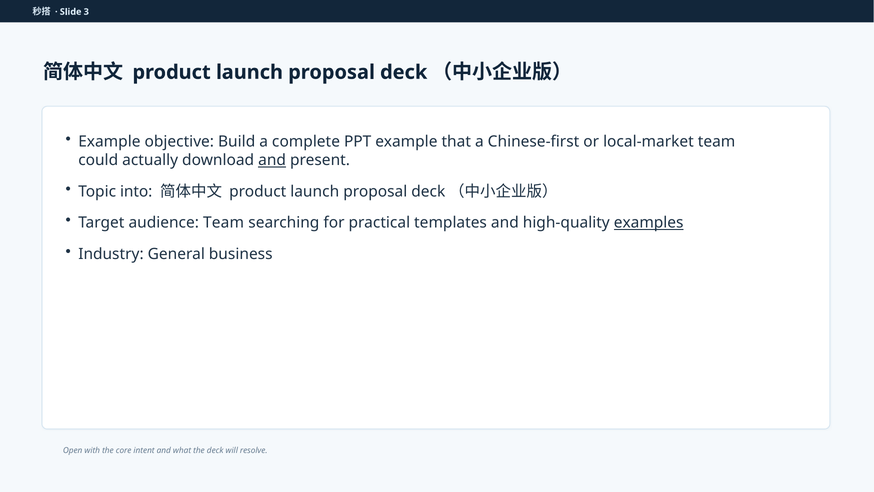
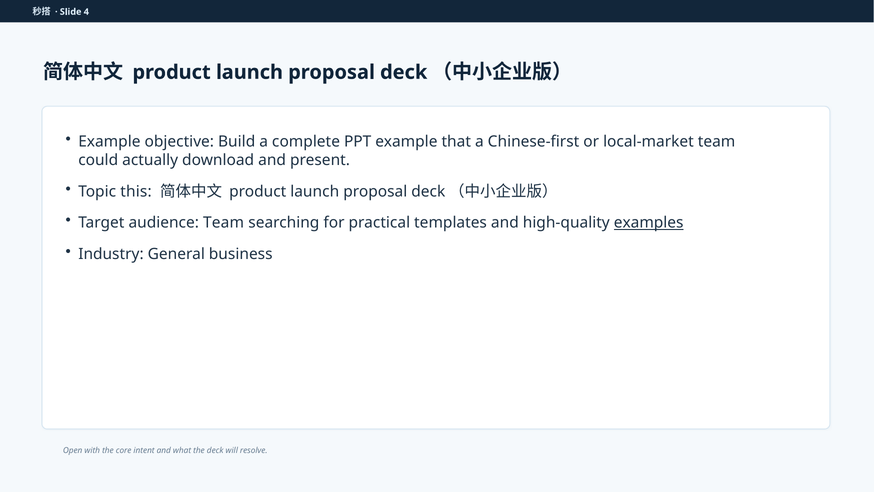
3: 3 -> 4 (86, 12)
and underline: present -> none (272, 160)
into: into -> this (136, 191)
